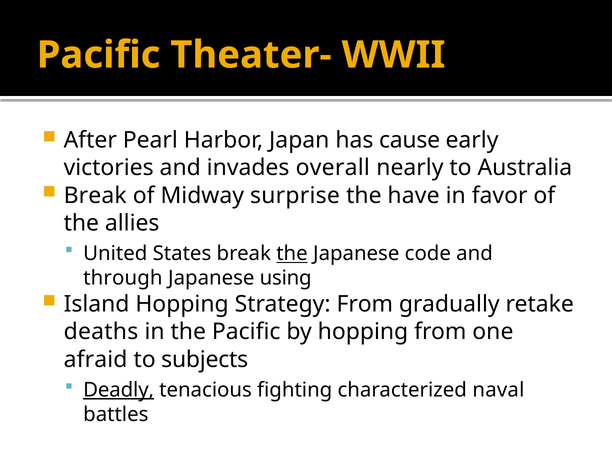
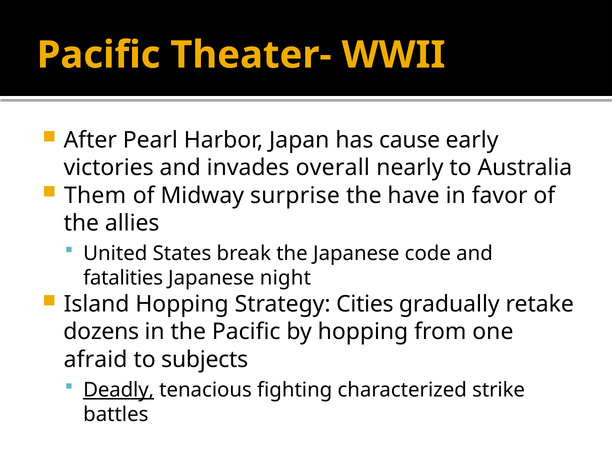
Break: Break -> Them (95, 195)
the underline: present -> none (292, 254)
through: through -> fatalities (123, 278)
using: using -> night (285, 278)
Strategy From: From -> Cities (365, 304)
deaths: deaths -> dozens (101, 332)
naval: naval -> strike (499, 390)
